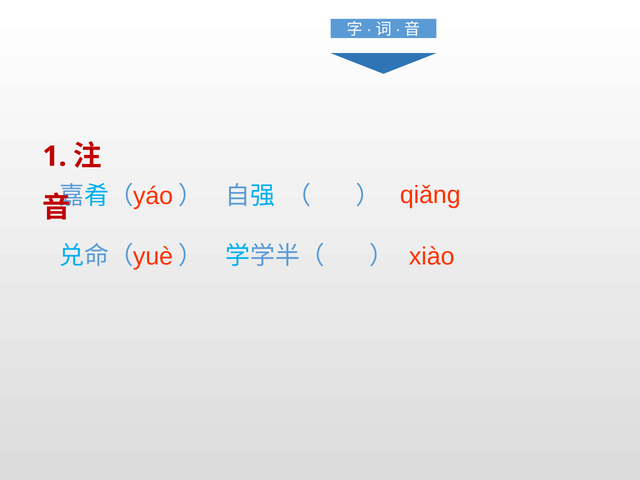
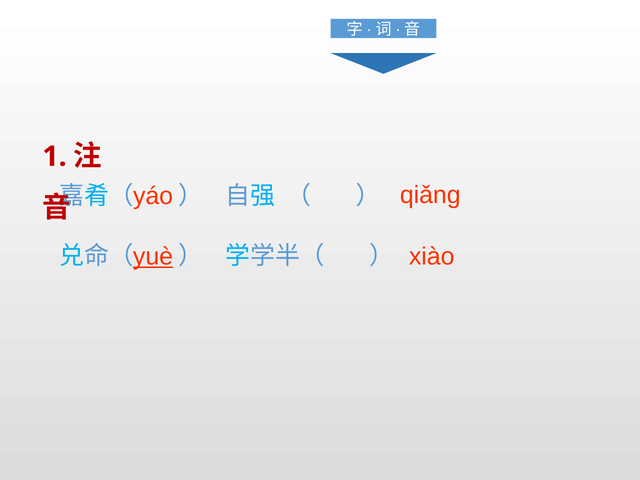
yuè underline: none -> present (153, 257)
